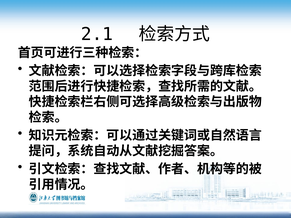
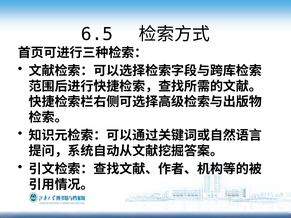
2.1: 2.1 -> 6.5 (97, 34)
